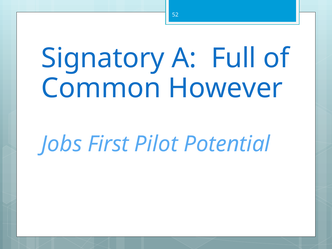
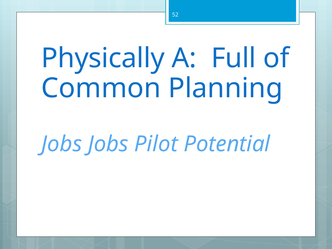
Signatory: Signatory -> Physically (103, 58)
However: However -> Planning (225, 88)
Jobs First: First -> Jobs (108, 144)
